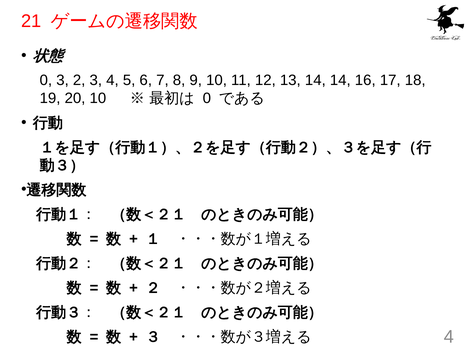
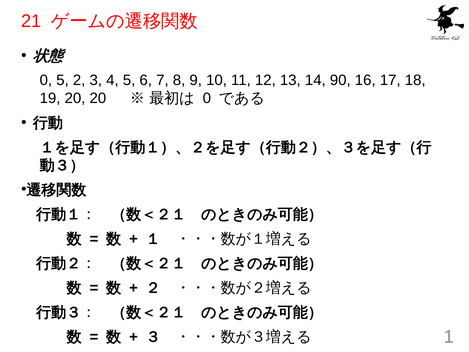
0 3: 3 -> 5 (63, 80)
14 14: 14 -> 90 (340, 80)
20 10: 10 -> 20 (98, 98)
4: 4 -> 1 (449, 337)
